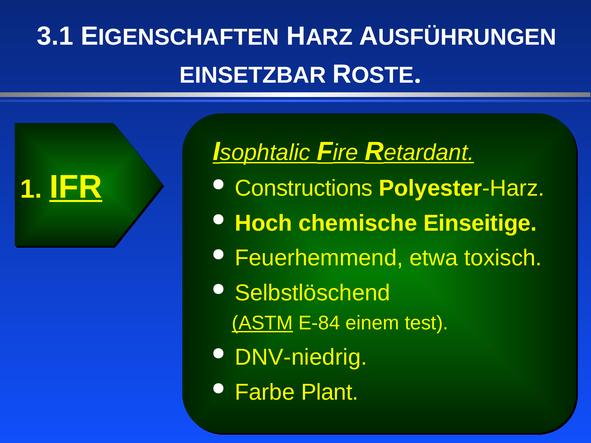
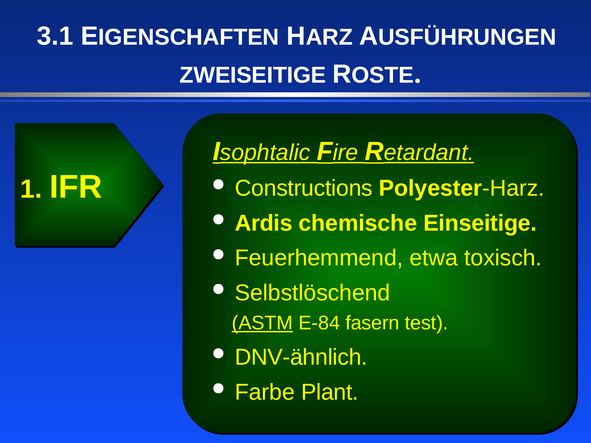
EINSETZBAR: EINSETZBAR -> ZWEISEITIGE (253, 75)
IFR underline: present -> none (76, 187)
Hoch: Hoch -> Ardis (264, 223)
einem: einem -> fasern (372, 323)
DNV-niedrig: DNV-niedrig -> DNV-ähnlich (301, 358)
